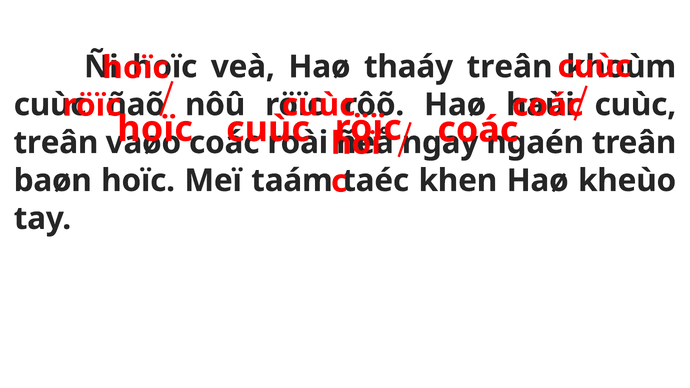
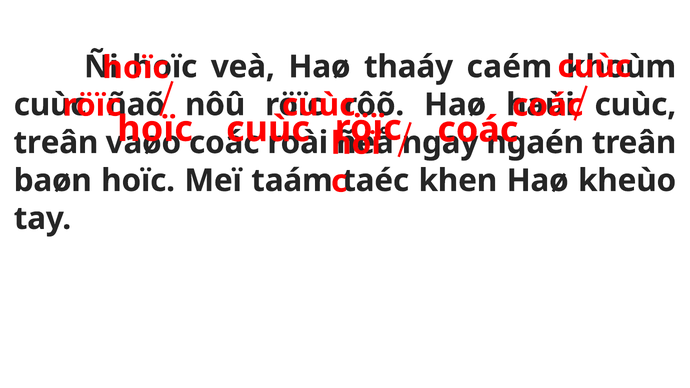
thaáy treân: treân -> caém (509, 67)
